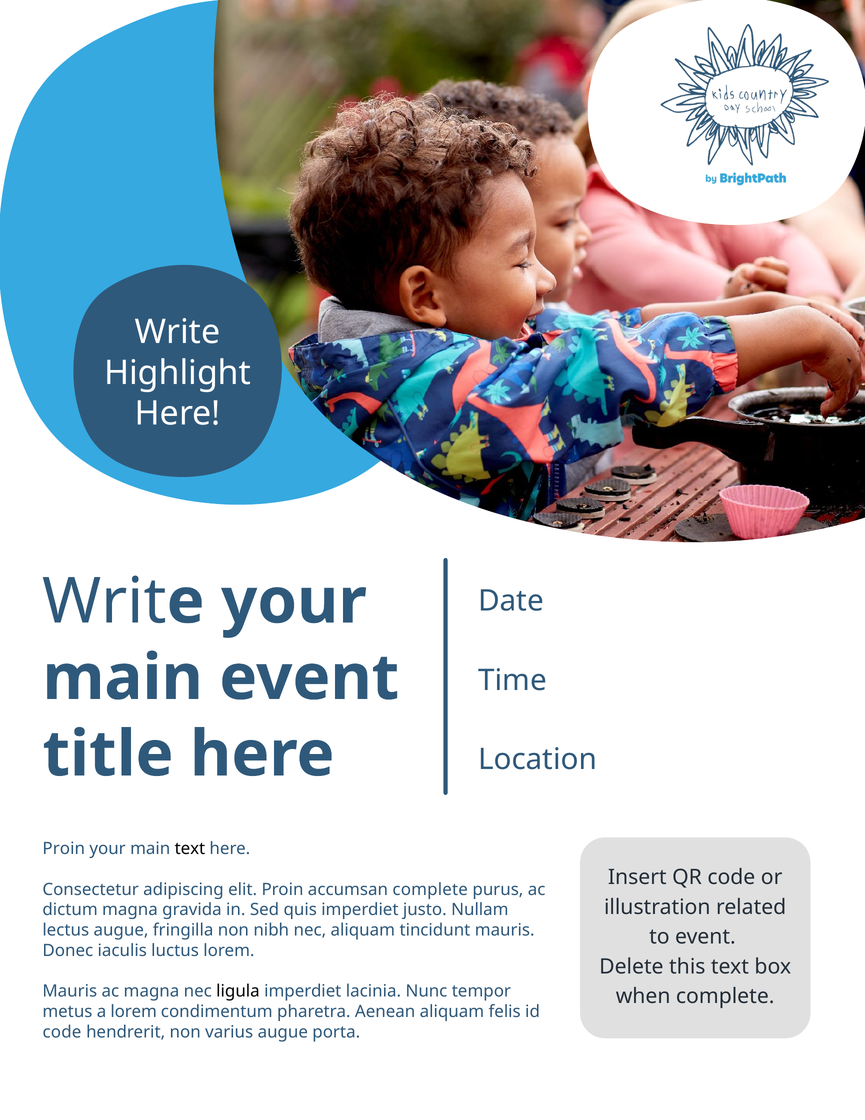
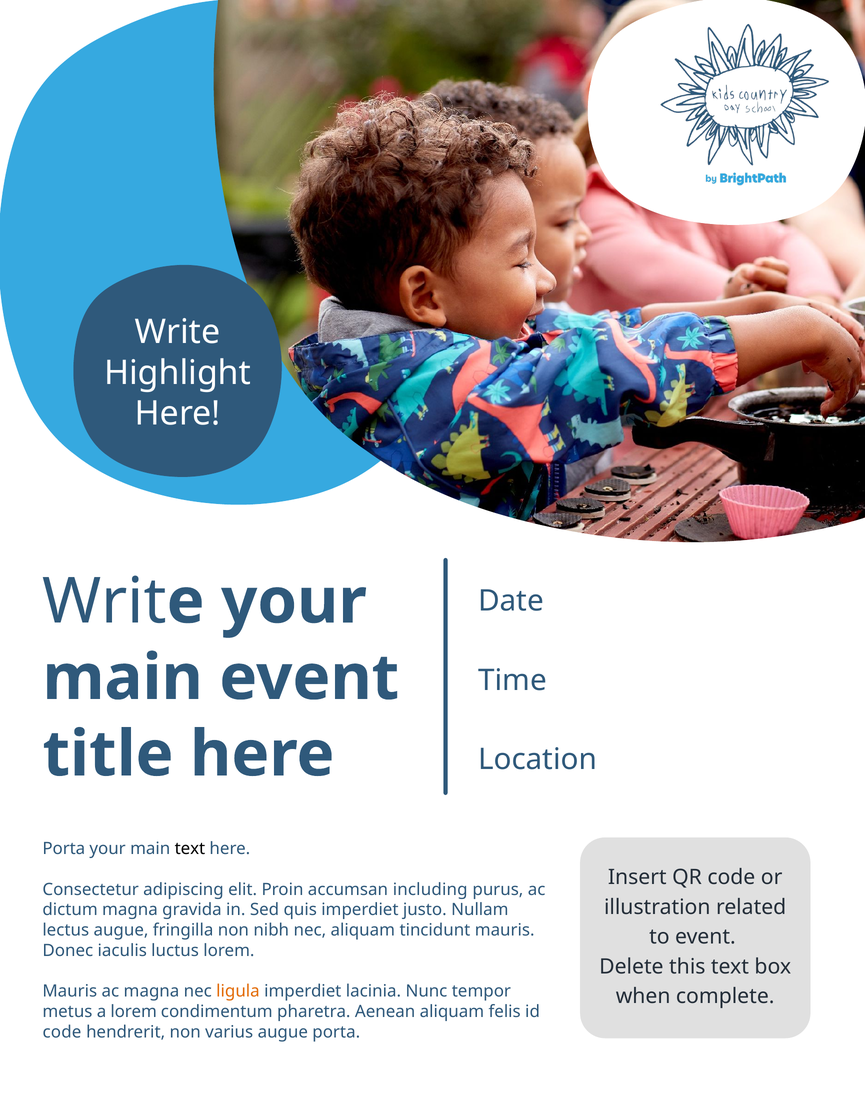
Proin: Proin -> Porta (64, 848)
accumsan complete: complete -> including (430, 889)
ligula colour: black -> orange (238, 991)
